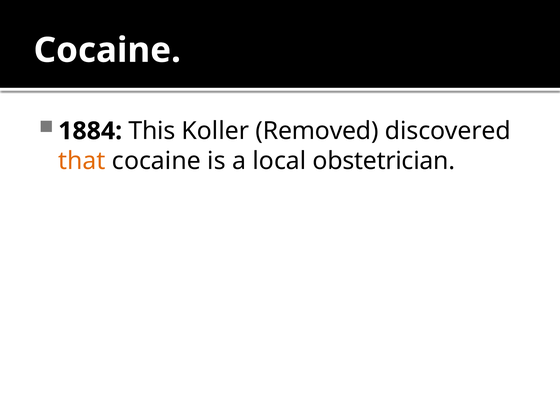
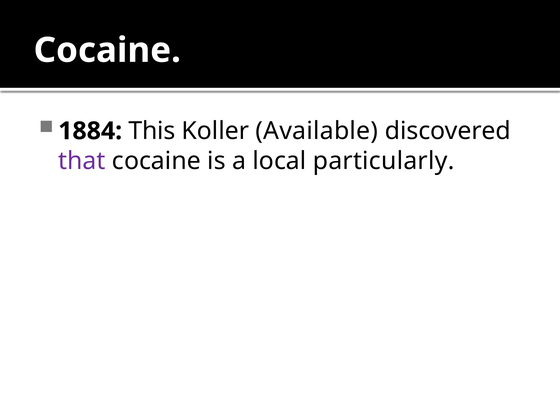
Removed: Removed -> Available (317, 131)
that colour: orange -> purple (82, 161)
obstetrician: obstetrician -> particularly (384, 161)
